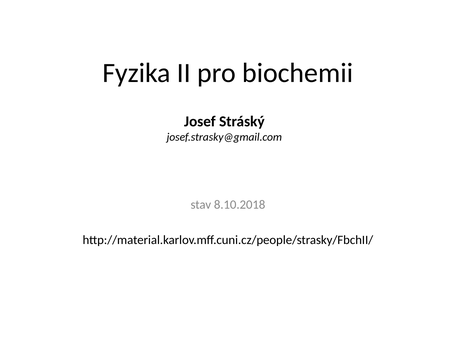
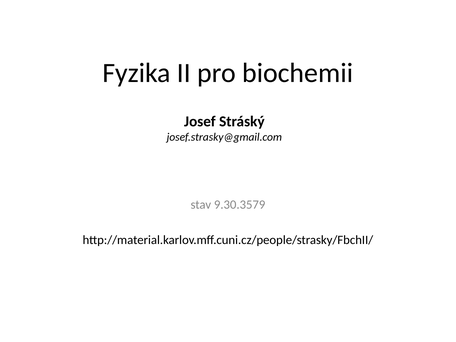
8.10.2018: 8.10.2018 -> 9.30.3579 (240, 205)
